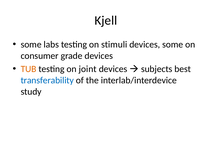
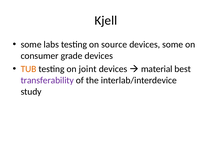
stimuli: stimuli -> source (114, 44)
subjects: subjects -> material (157, 69)
transferability colour: blue -> purple (47, 80)
